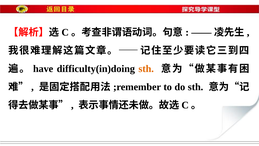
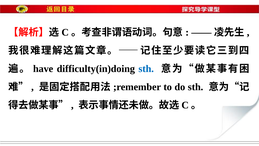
sth colour: orange -> blue (146, 69)
